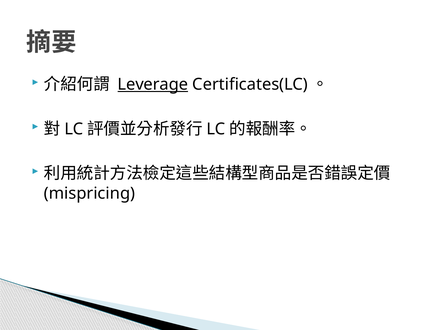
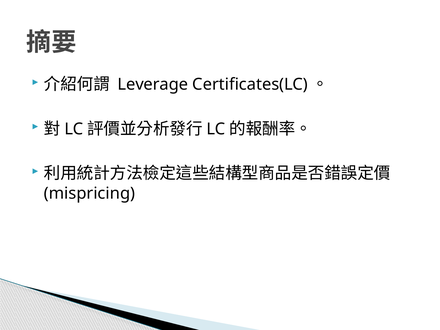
Leverage underline: present -> none (153, 85)
